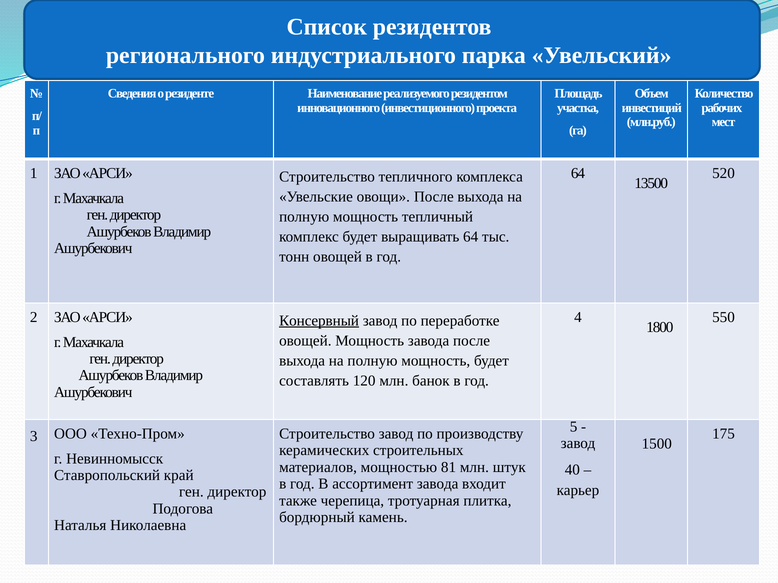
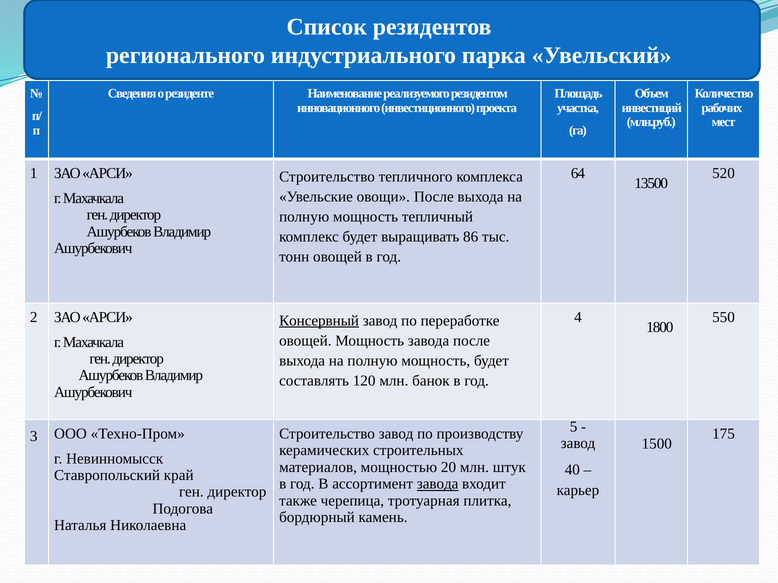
выращивать 64: 64 -> 86 (471, 237)
81: 81 -> 20 (449, 468)
завода underline: none -> present (438, 484)
